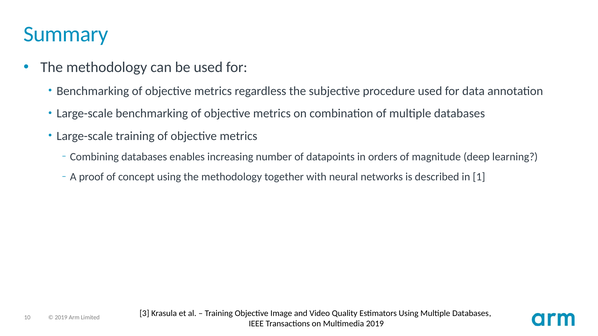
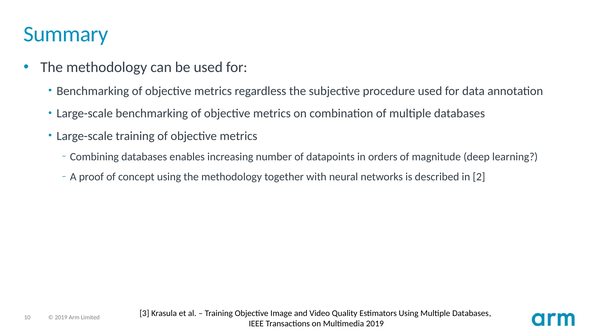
1: 1 -> 2 (479, 177)
